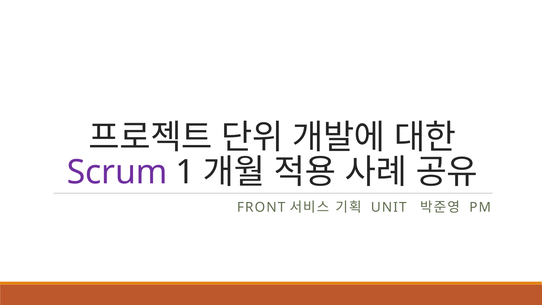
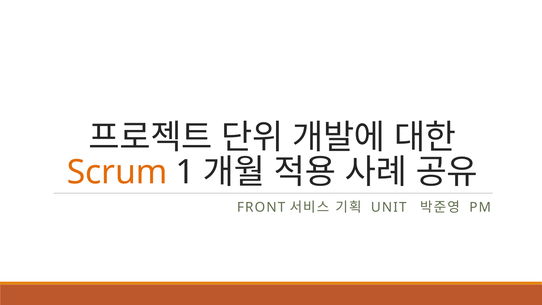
Scrum colour: purple -> orange (117, 172)
